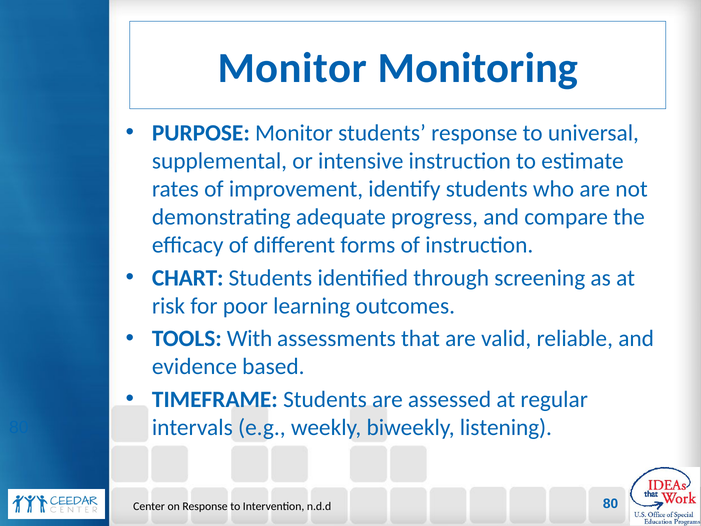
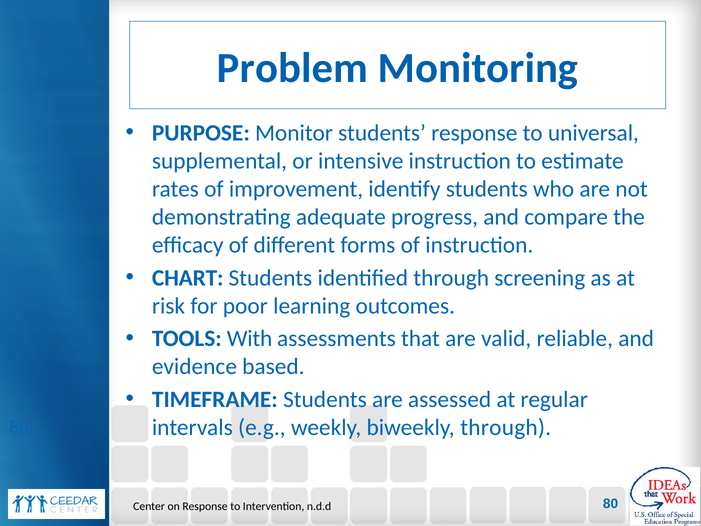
Monitor: Monitor -> Problem (293, 68)
biweekly listening: listening -> through (506, 427)
